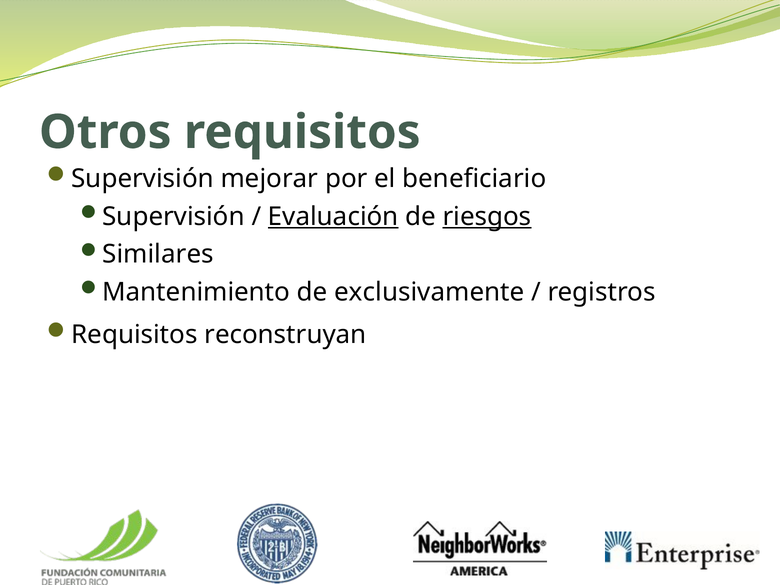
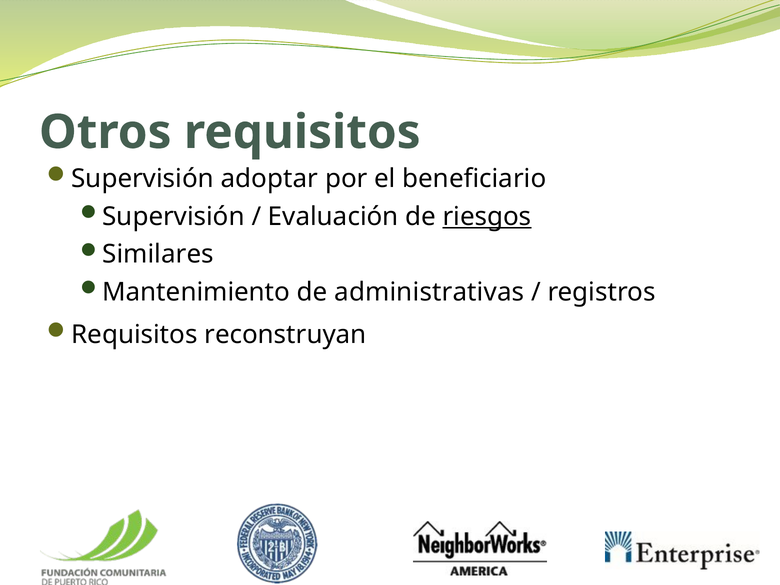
mejorar: mejorar -> adoptar (269, 179)
Evaluación underline: present -> none (333, 217)
exclusivamente: exclusivamente -> administrativas (429, 292)
